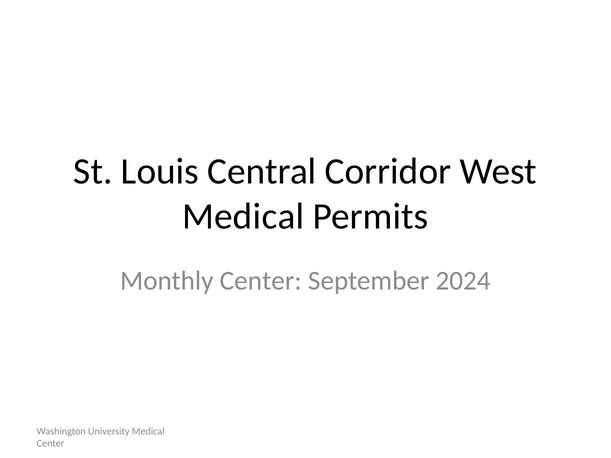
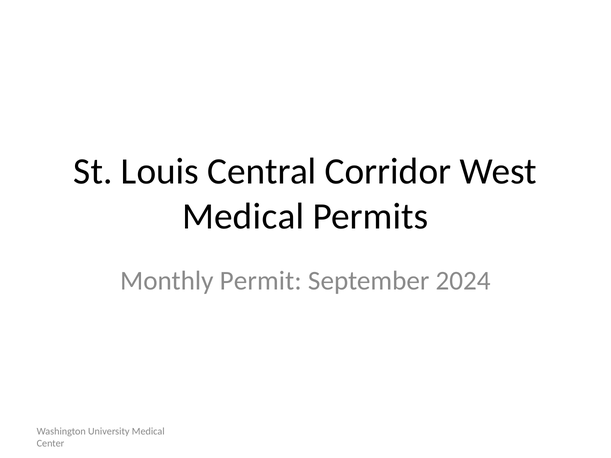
Monthly Center: Center -> Permit (261, 281)
